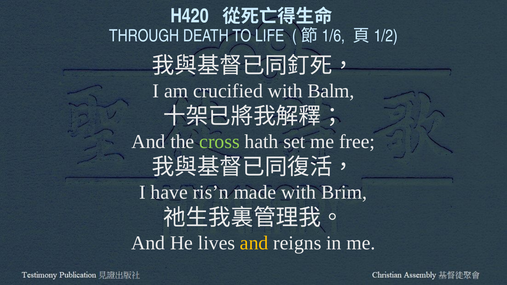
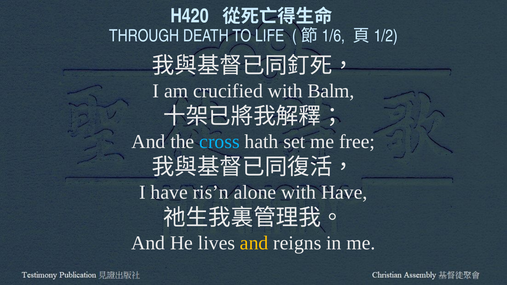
cross colour: light green -> light blue (220, 142)
made: made -> alone (255, 192)
with Brim: Brim -> Have (344, 192)
